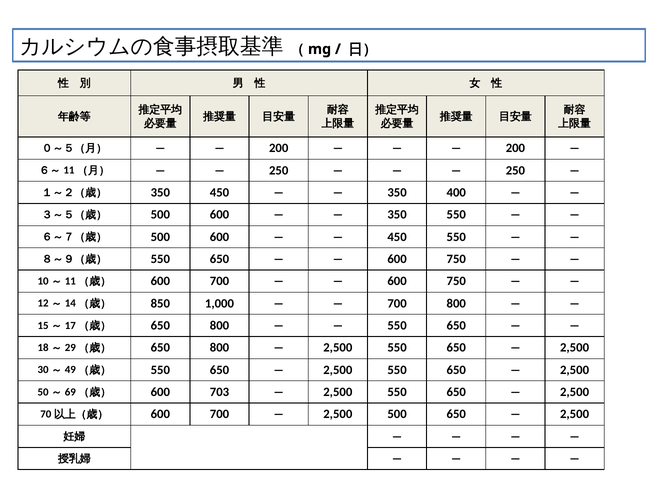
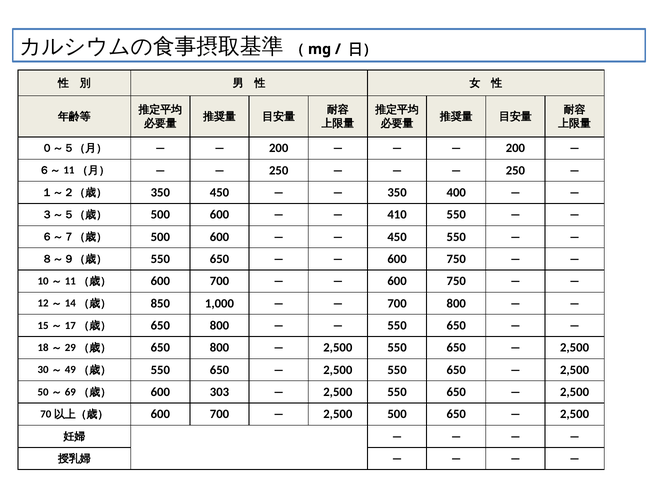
350: 350 -> 410 (397, 215)
703: 703 -> 303 (219, 392)
